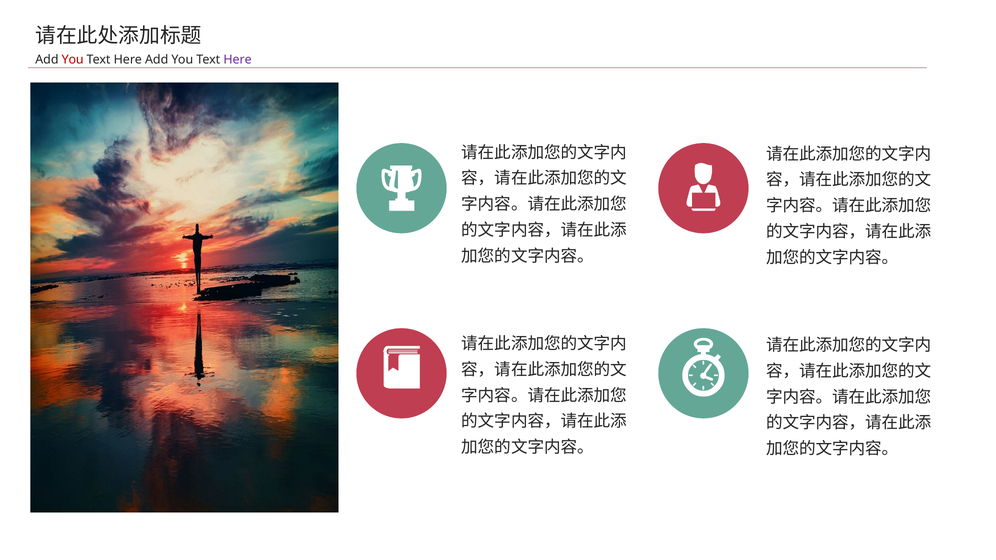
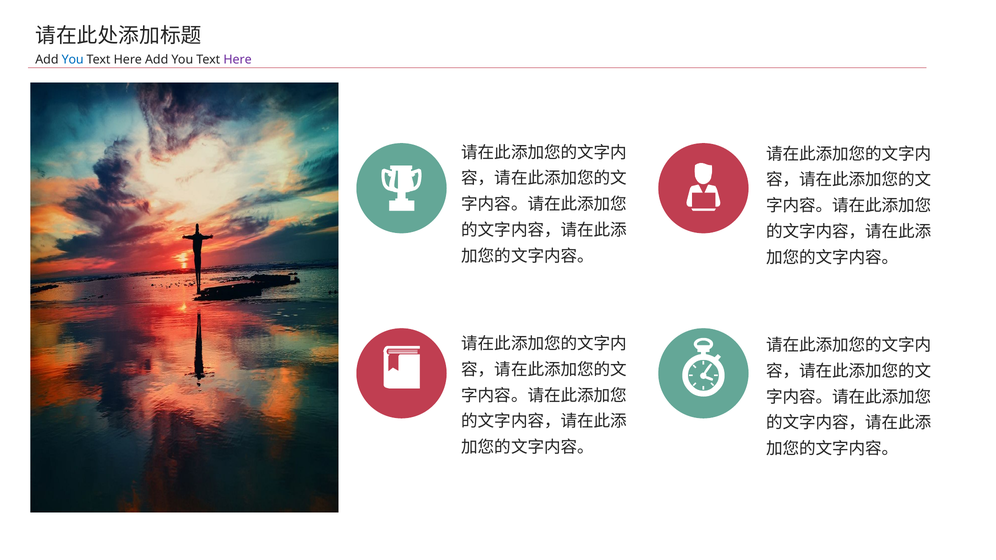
You colour: red -> blue (73, 60)
